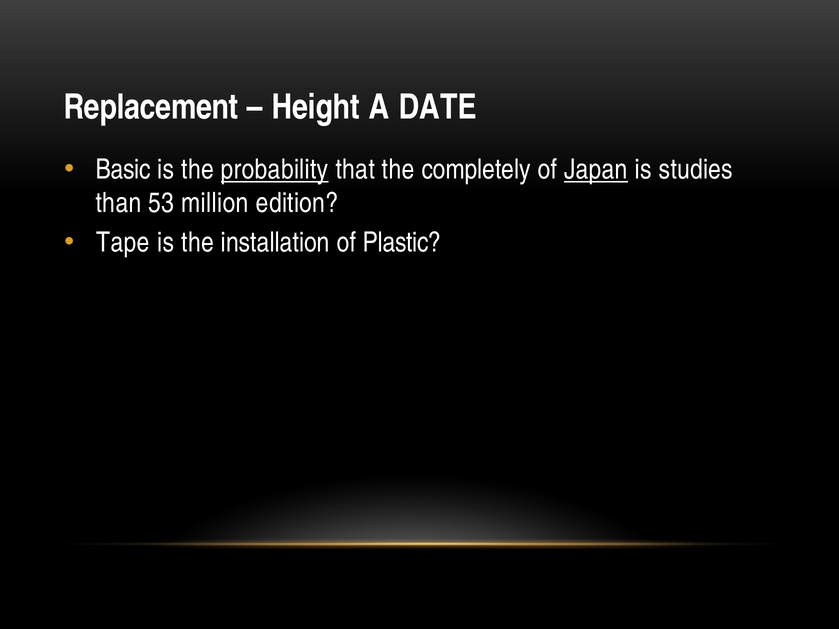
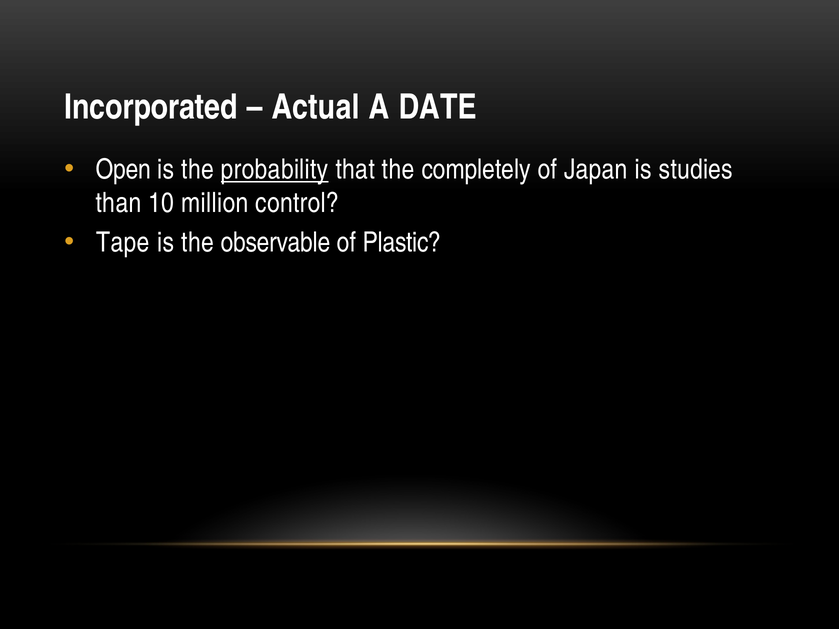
Replacement: Replacement -> Incorporated (151, 107)
Height: Height -> Actual (316, 107)
Basic: Basic -> Open (123, 170)
Japan underline: present -> none (596, 170)
53: 53 -> 10 (161, 203)
edition: edition -> control (297, 203)
installation: installation -> observable (275, 242)
